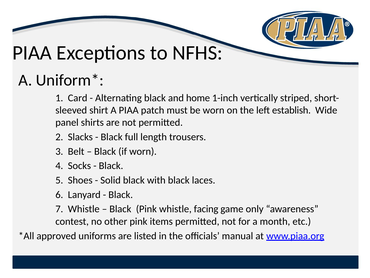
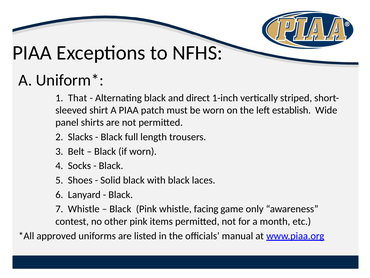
Card: Card -> That (78, 98)
home: home -> direct (198, 98)
